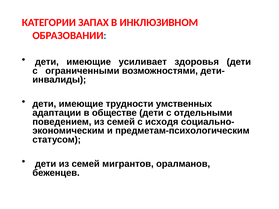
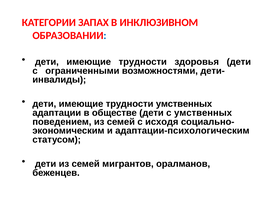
усиливает: усиливает -> трудности (143, 62)
с отдельными: отдельными -> умственных (203, 113)
предметам-психологическим: предметам-психологическим -> адаптации-психологическим (182, 131)
